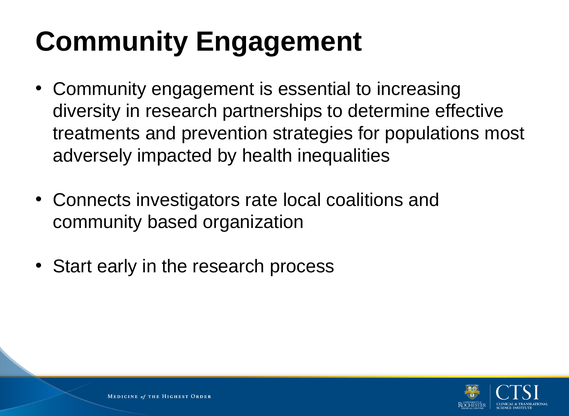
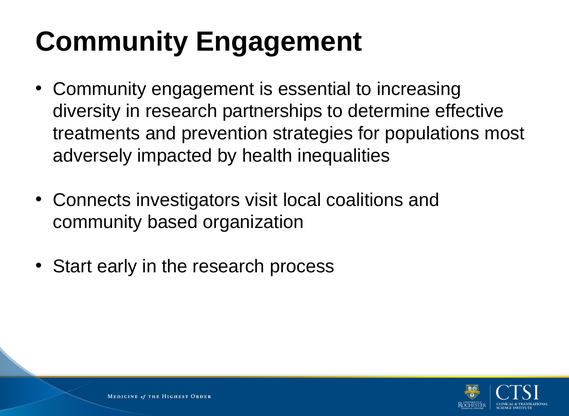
rate: rate -> visit (261, 200)
